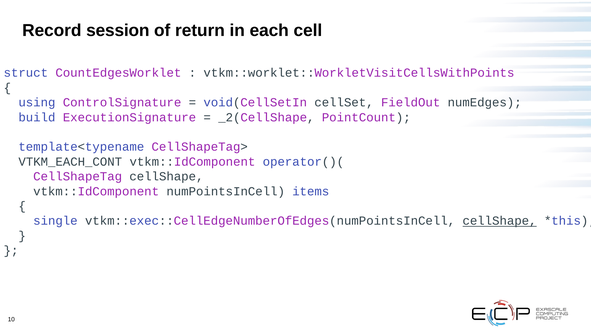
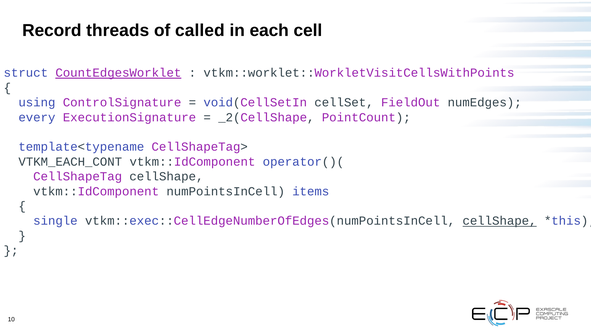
session: session -> threads (118, 31)
return: return -> called (200, 31)
CountEdgesWorklet underline: none -> present (118, 73)
build: build -> every (37, 117)
